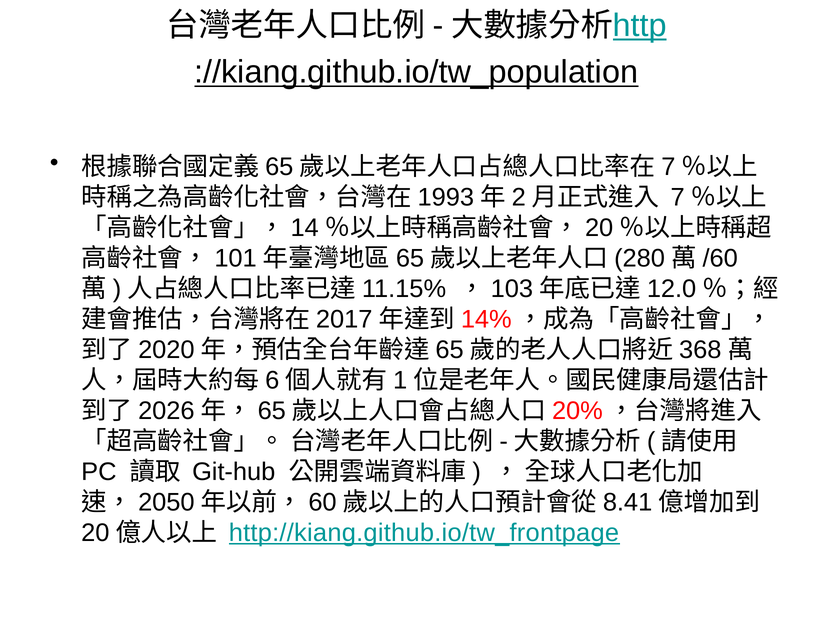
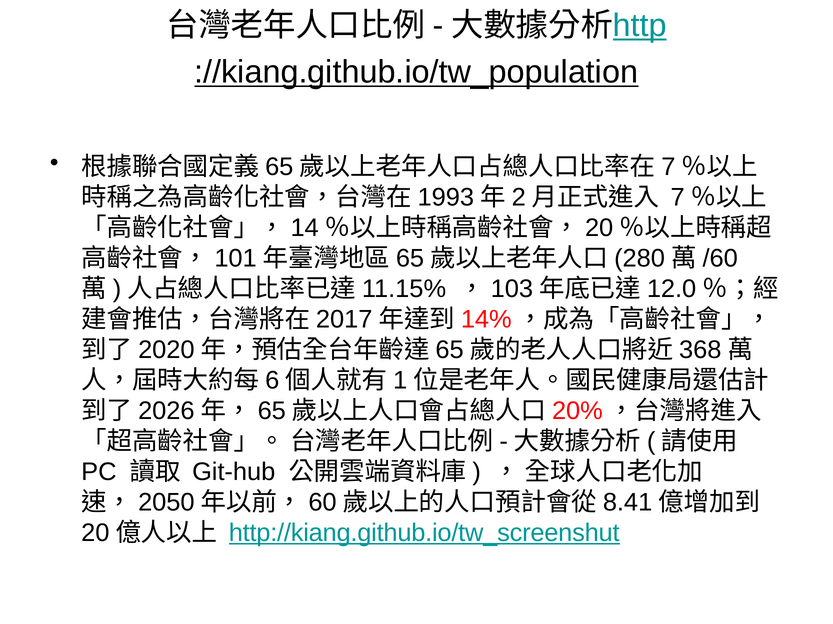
http://kiang.github.io/tw_frontpage: http://kiang.github.io/tw_frontpage -> http://kiang.github.io/tw_screenshut (424, 533)
